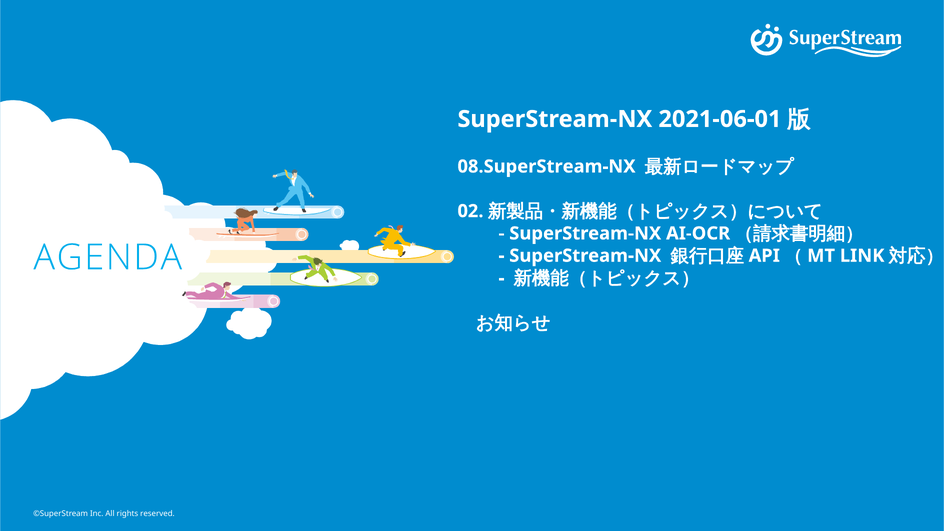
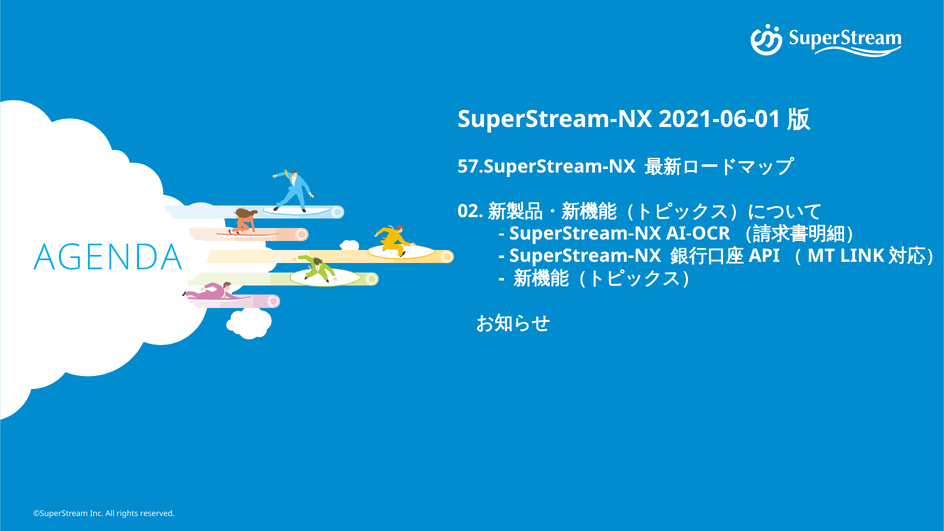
08.SuperStream-NX: 08.SuperStream-NX -> 57.SuperStream-NX (547, 167)
